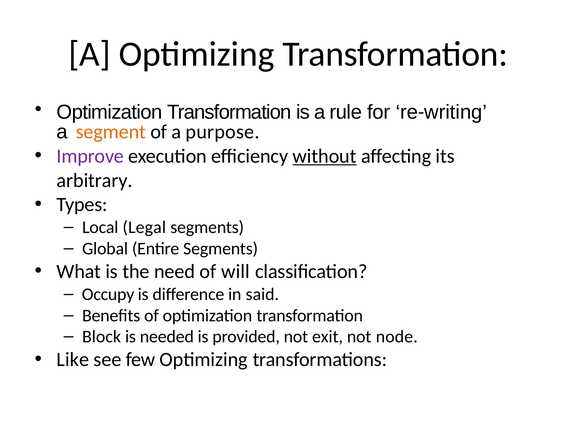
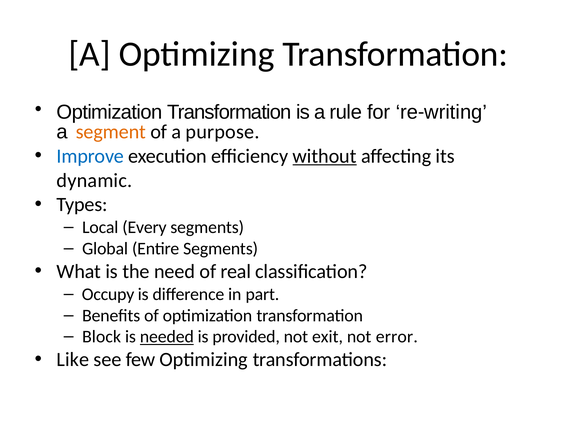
Improve colour: purple -> blue (90, 156)
arbitrary: arbitrary -> dynamic (94, 180)
Legal: Legal -> Every (144, 227)
will: will -> real (236, 271)
said: said -> part (262, 294)
needed underline: none -> present (167, 337)
node: node -> error (397, 337)
